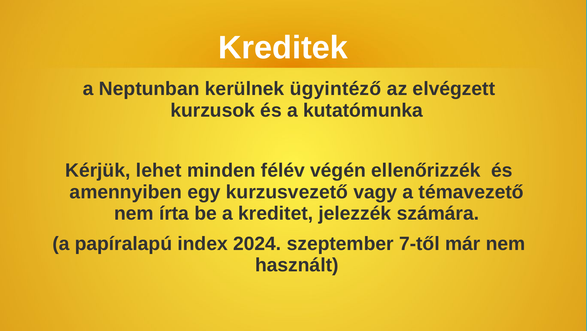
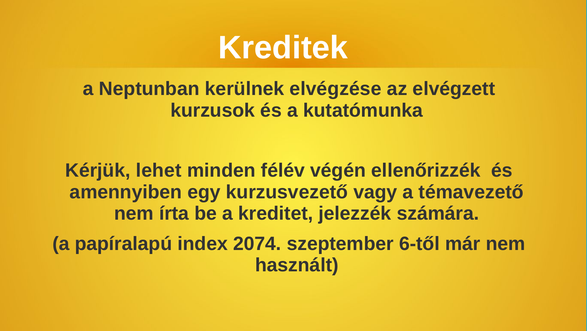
ügyintéző: ügyintéző -> elvégzése (336, 89)
2024: 2024 -> 2074 (257, 244)
7-től: 7-től -> 6-től (419, 244)
